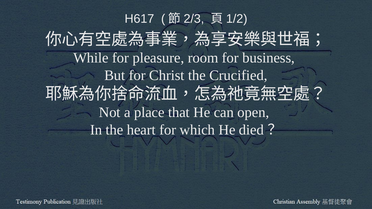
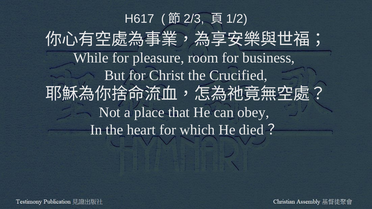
open: open -> obey (253, 113)
